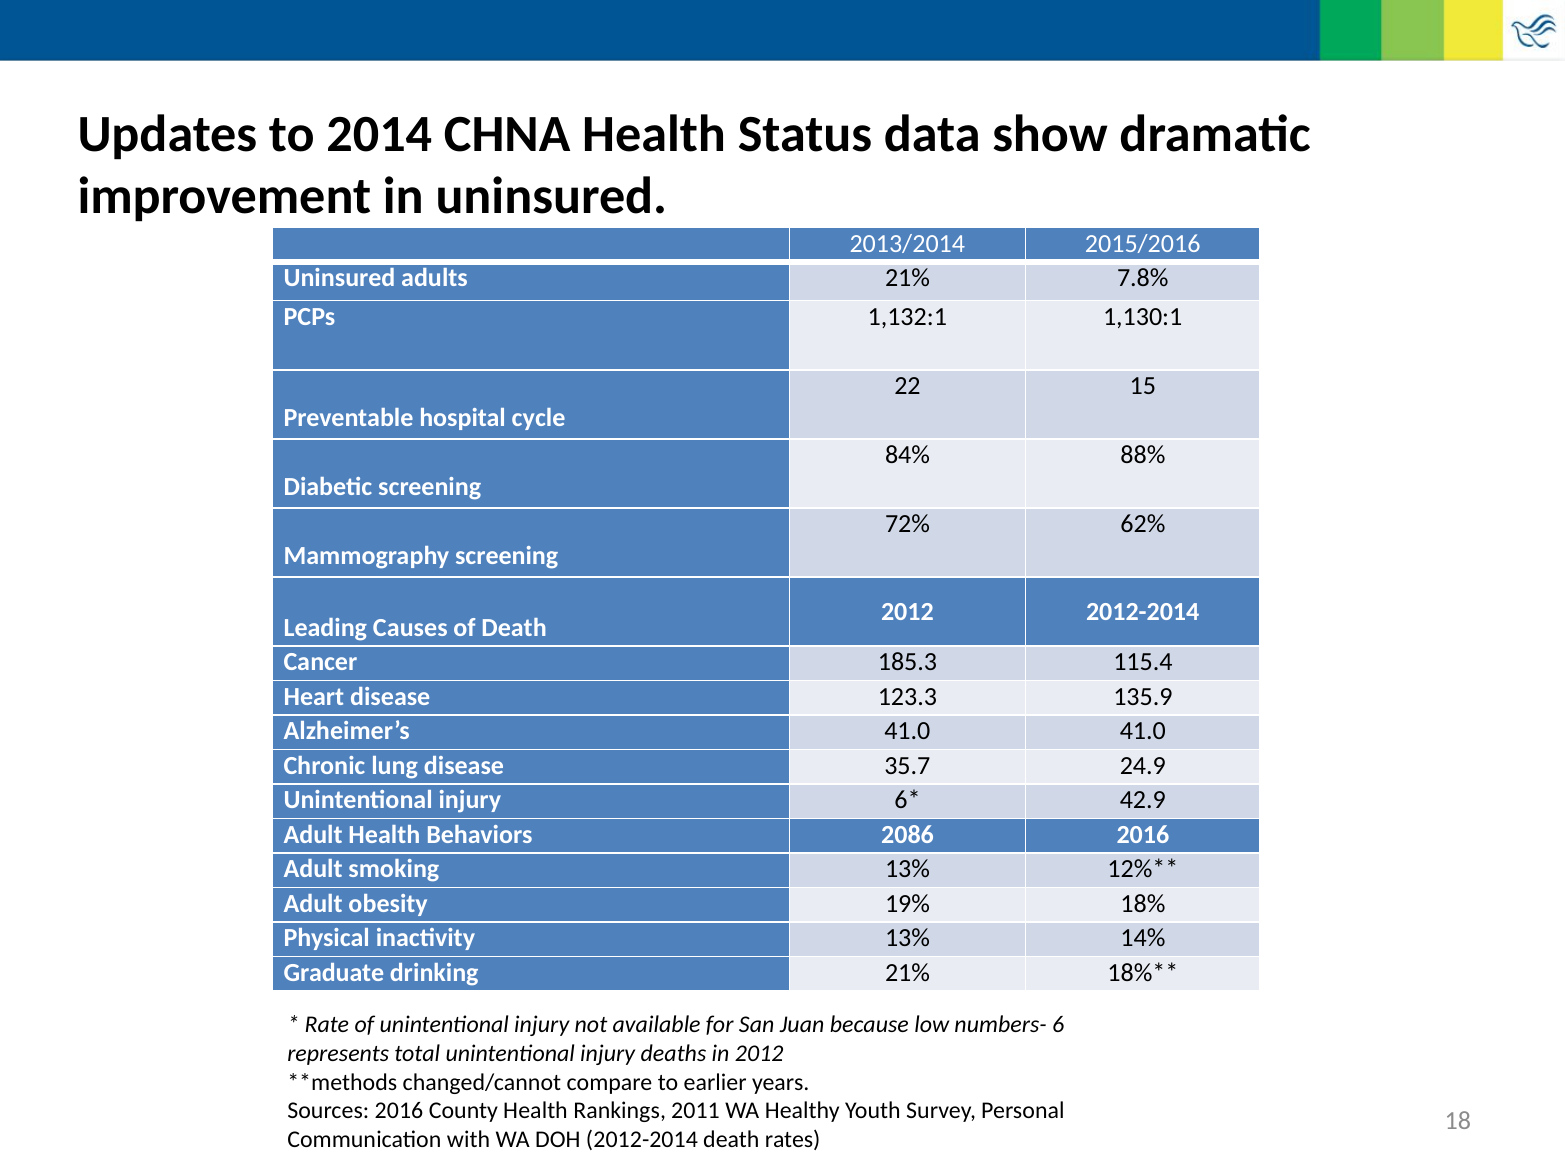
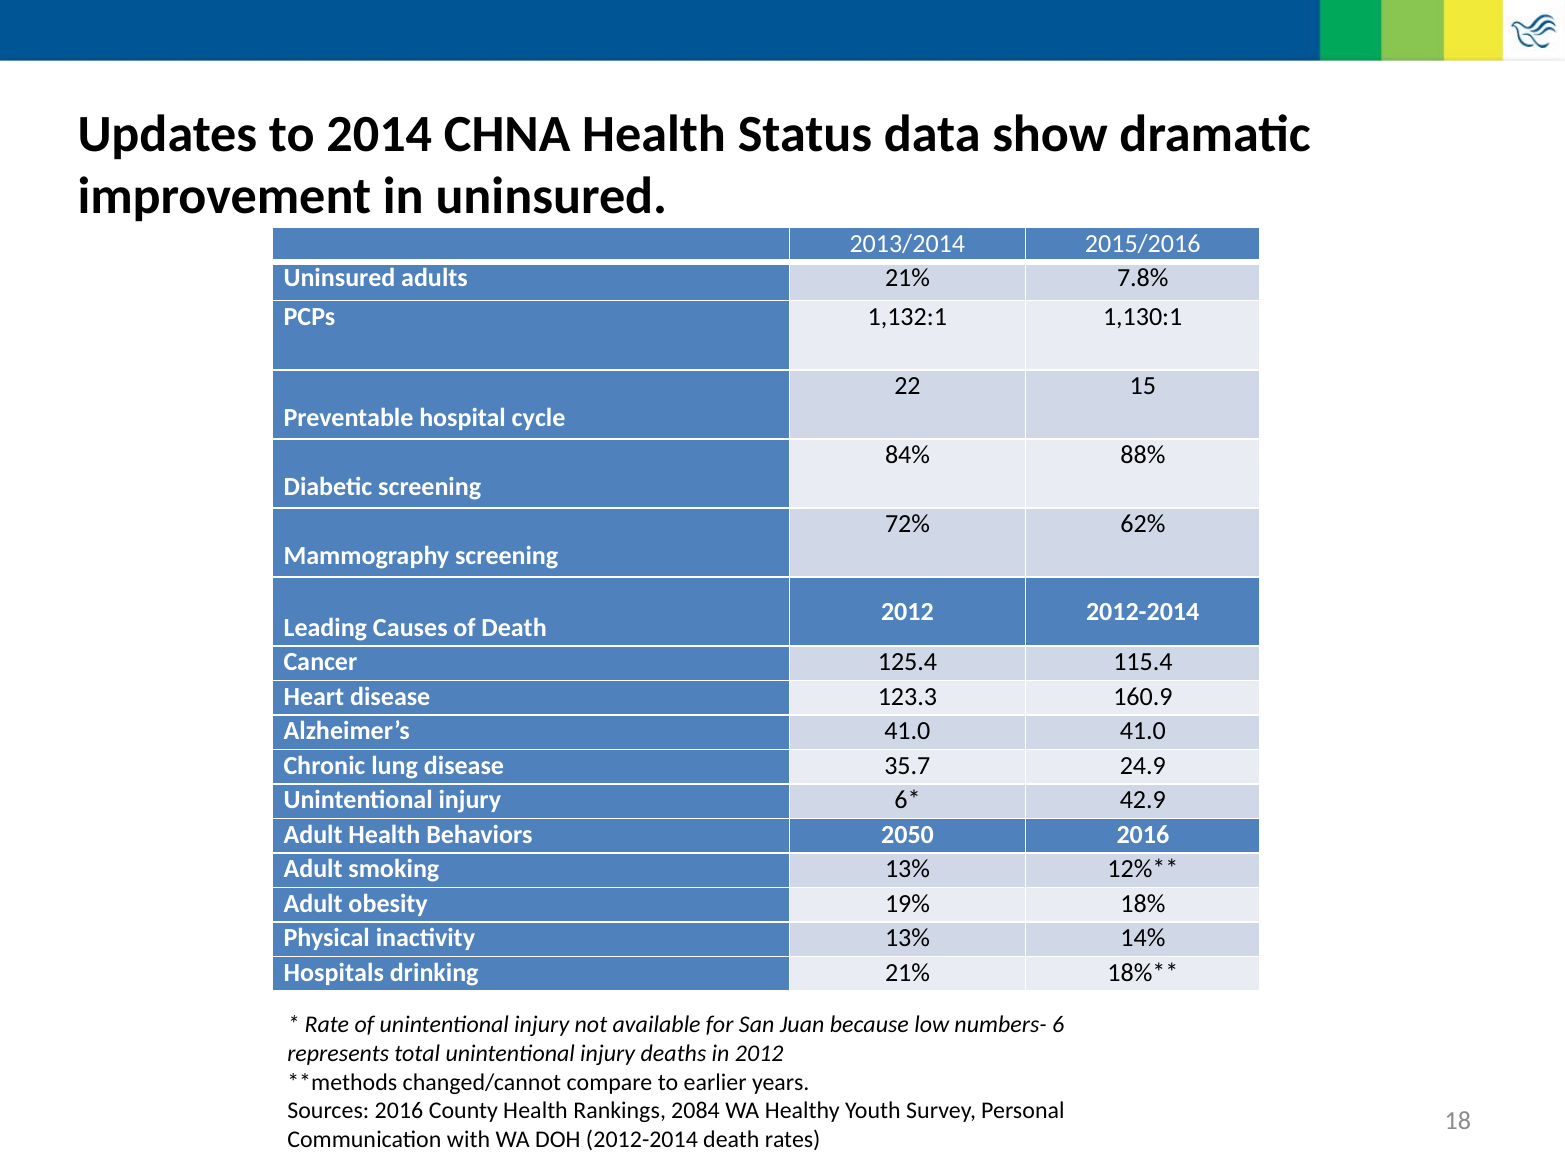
185.3: 185.3 -> 125.4 (908, 662)
135.9: 135.9 -> 160.9 (1143, 696)
2086: 2086 -> 2050 (908, 834)
Graduate: Graduate -> Hospitals (334, 972)
2011: 2011 -> 2084 (695, 1111)
